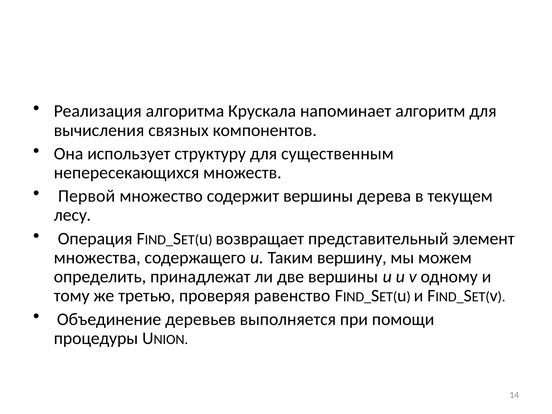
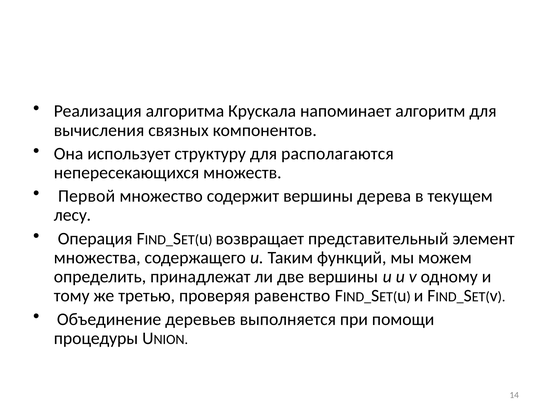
существенным: существенным -> располагаются (337, 154)
вершину: вершину -> функций (352, 258)
